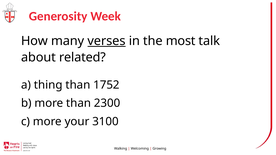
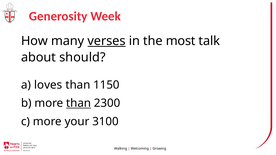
related: related -> should (82, 57)
thing: thing -> loves (48, 85)
1752: 1752 -> 1150 (106, 85)
than underline: none -> present (79, 103)
